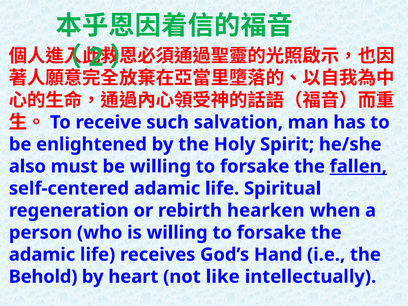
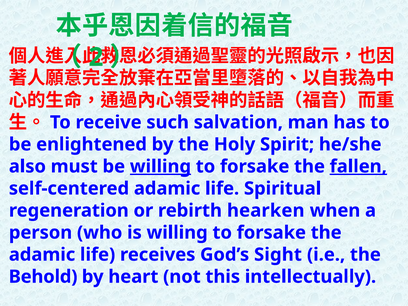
willing underline: none -> present (160, 166)
Hand: Hand -> Sight (278, 255)
like: like -> this (223, 277)
